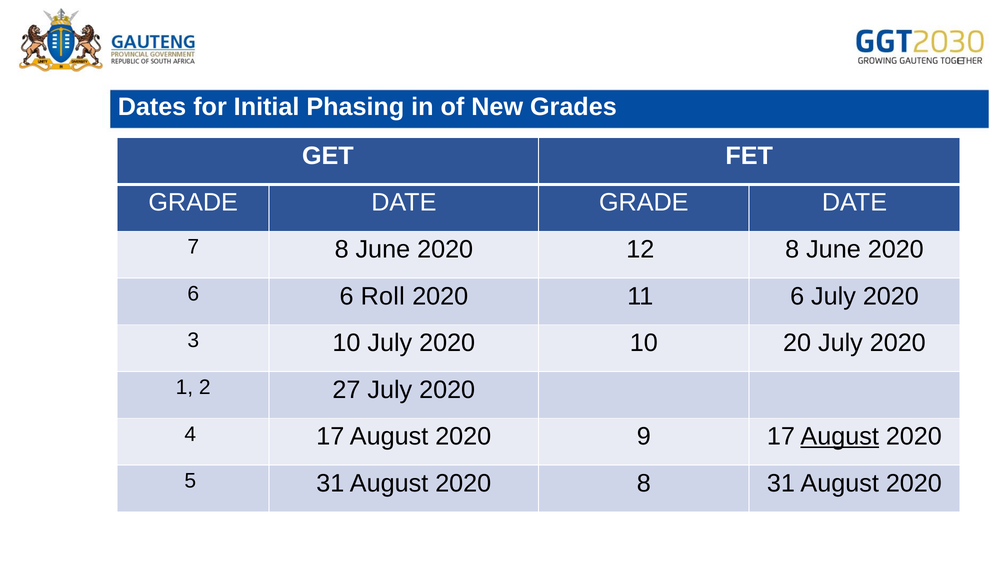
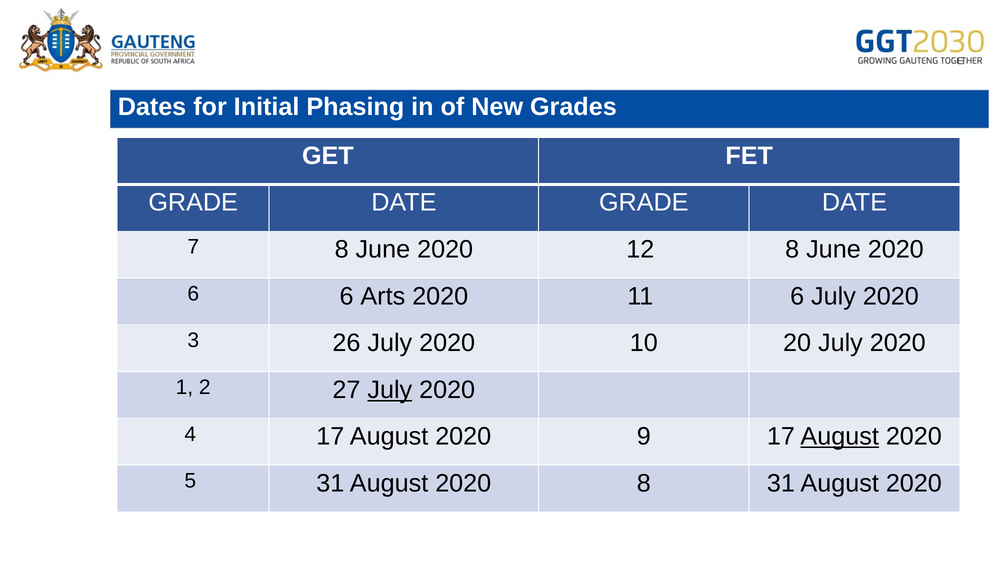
Roll: Roll -> Arts (383, 296)
3 10: 10 -> 26 (346, 343)
July underline: none -> present (390, 389)
